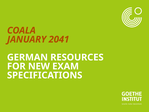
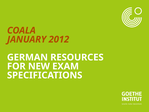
2041: 2041 -> 2012 (59, 39)
